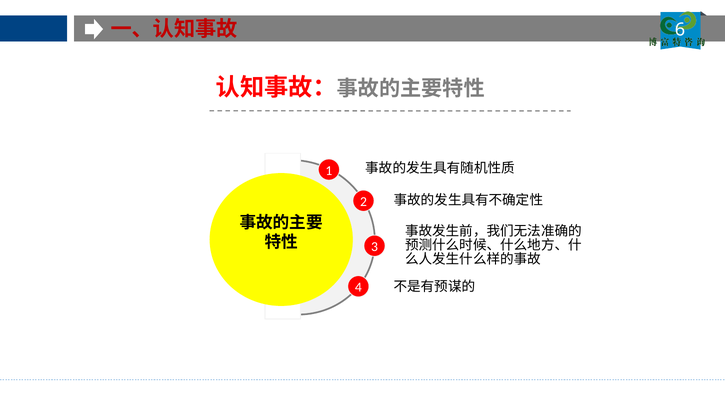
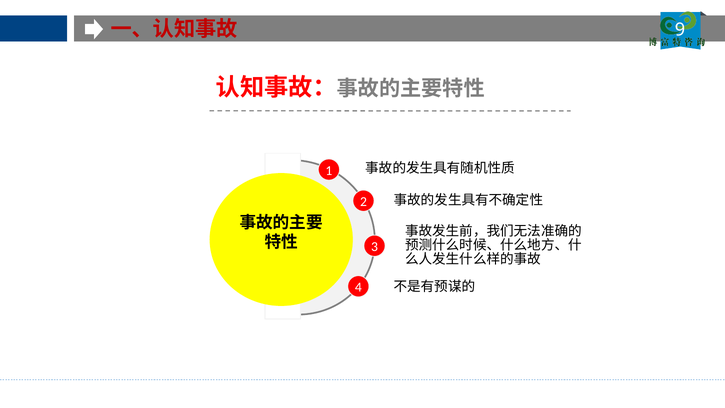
6: 6 -> 9 (680, 30)
